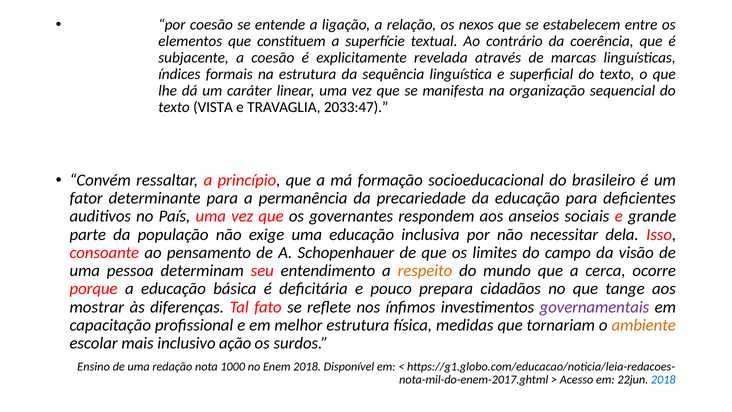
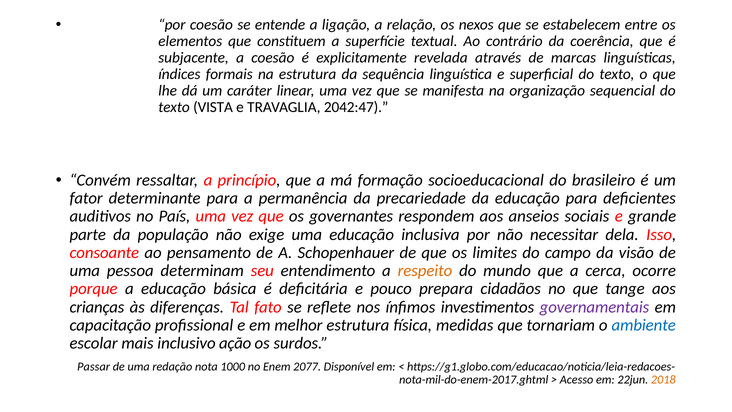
2033:47: 2033:47 -> 2042:47 (356, 107)
mostrar: mostrar -> crianças (97, 307)
ambiente colour: orange -> blue (644, 325)
Ensino: Ensino -> Passar (94, 366)
Enem 2018: 2018 -> 2077 (307, 366)
2018 colour: blue -> orange (663, 380)
